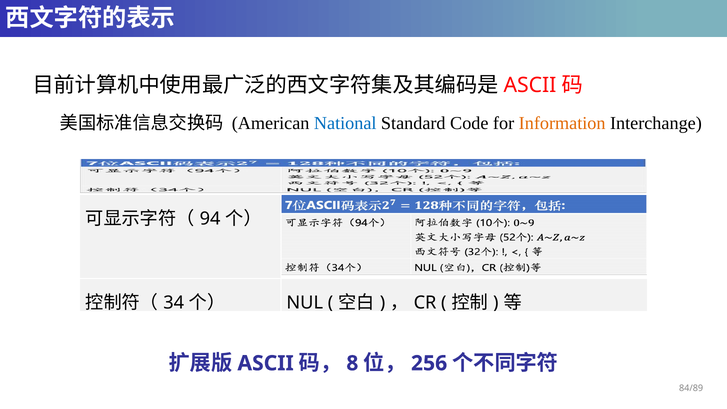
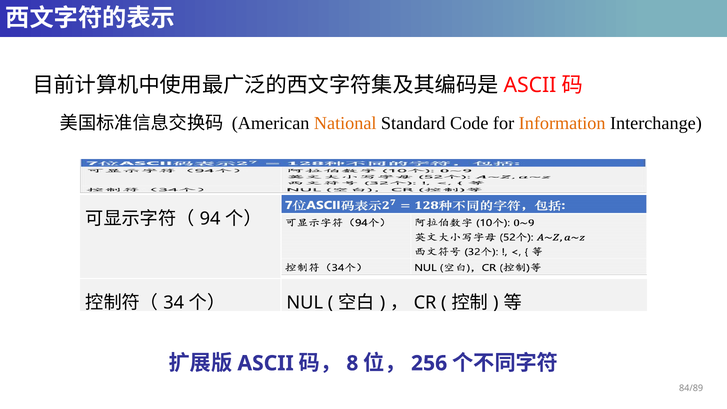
National colour: blue -> orange (345, 123)
